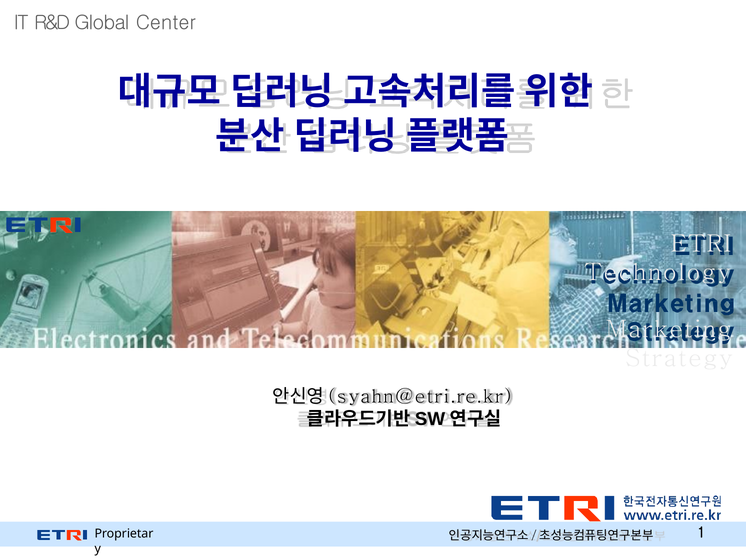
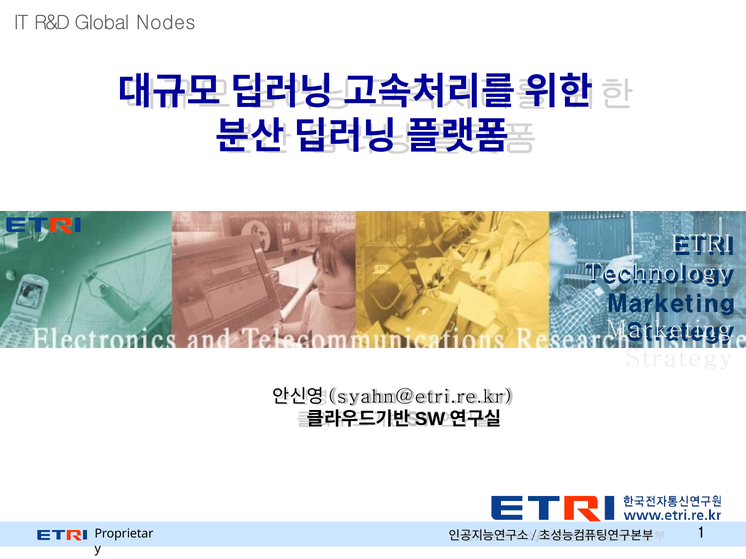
Center: Center -> Nodes (166, 23)
